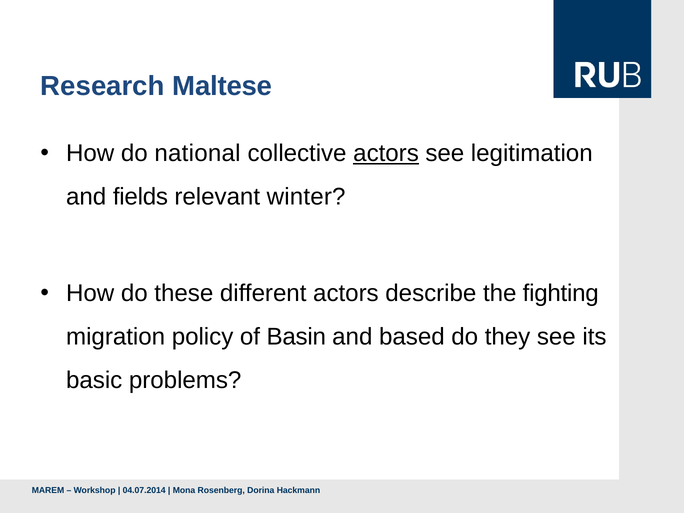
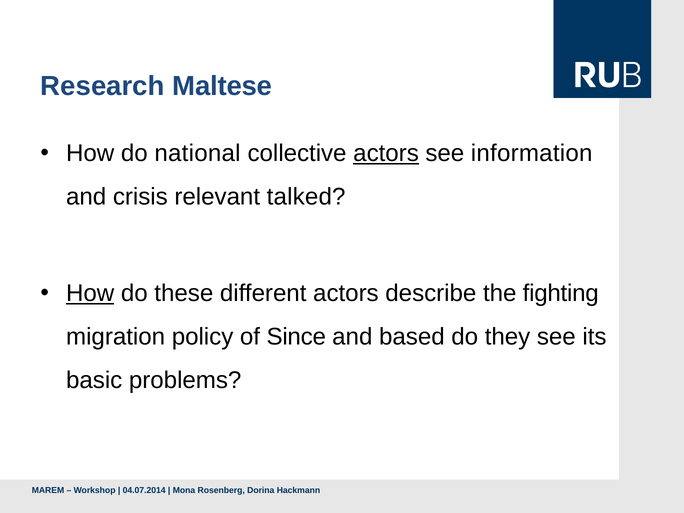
legitimation: legitimation -> information (532, 153)
fields: fields -> crisis (140, 197)
winter: winter -> talked (306, 197)
How underline: none -> present (90, 293)
Basin: Basin -> Since (296, 337)
